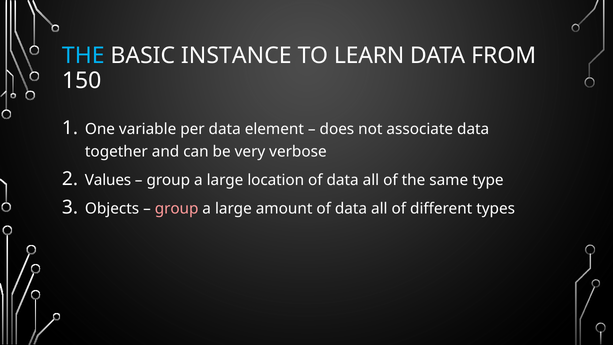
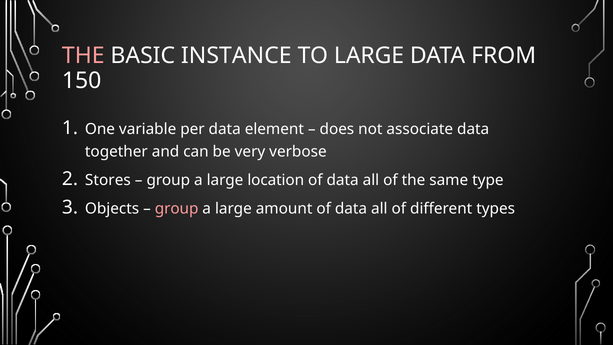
THE colour: light blue -> pink (83, 56)
TO LEARN: LEARN -> LARGE (369, 56)
Values: Values -> Stores (108, 180)
